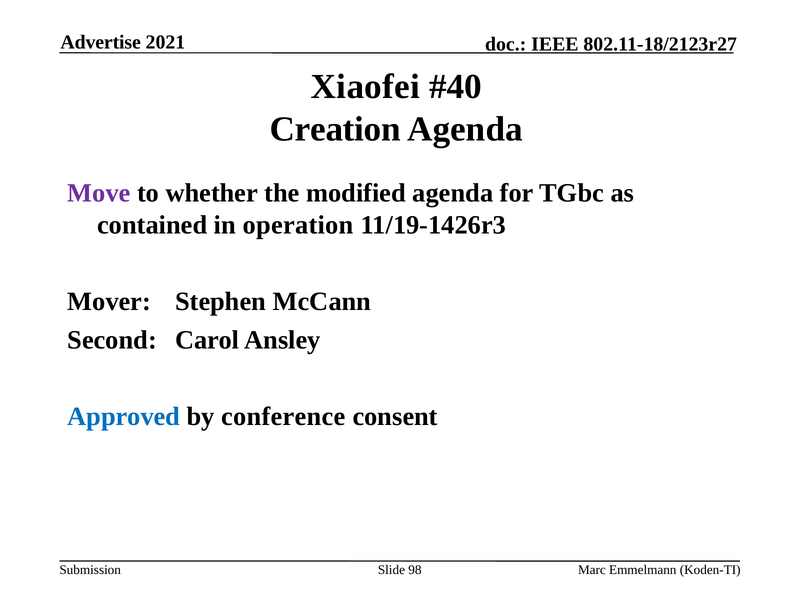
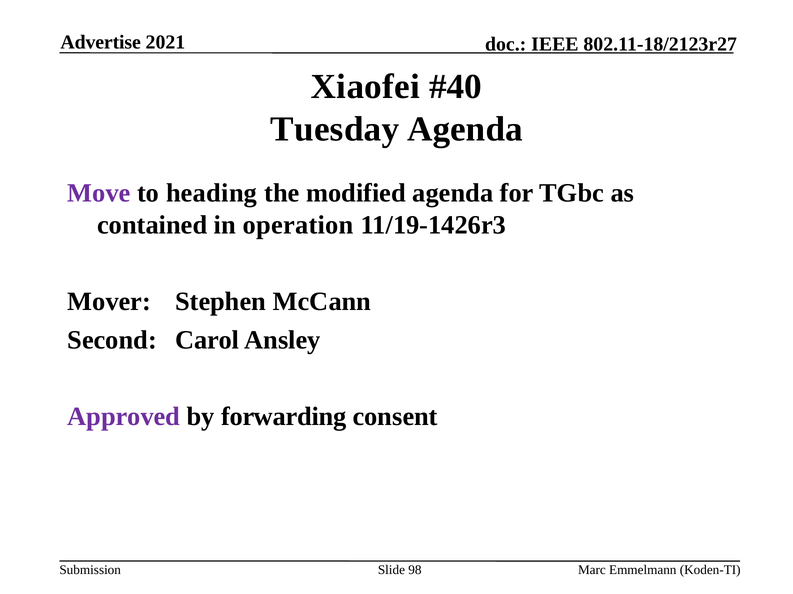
Creation: Creation -> Tuesday (335, 129)
whether: whether -> heading (212, 194)
Approved colour: blue -> purple (124, 417)
conference: conference -> forwarding (284, 417)
